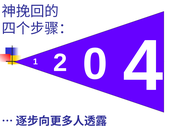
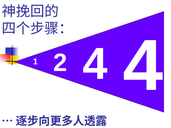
2 0: 0 -> 4 (95, 64)
